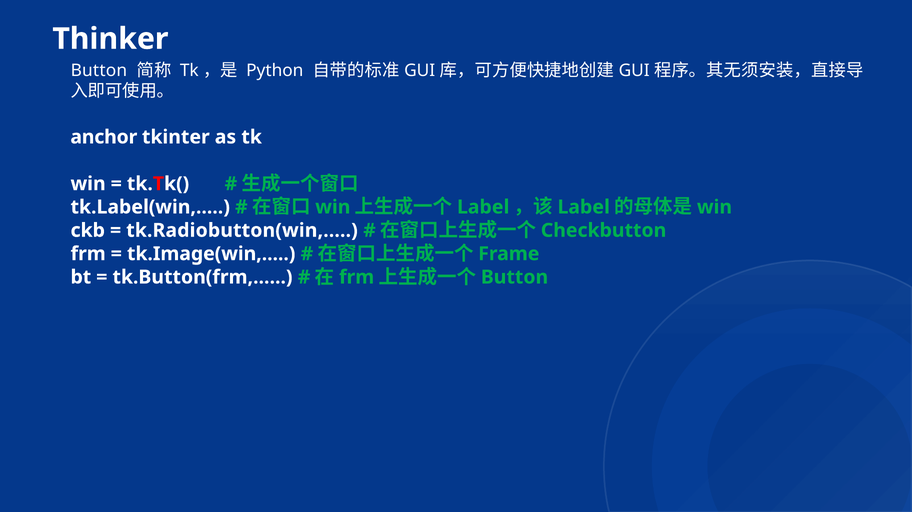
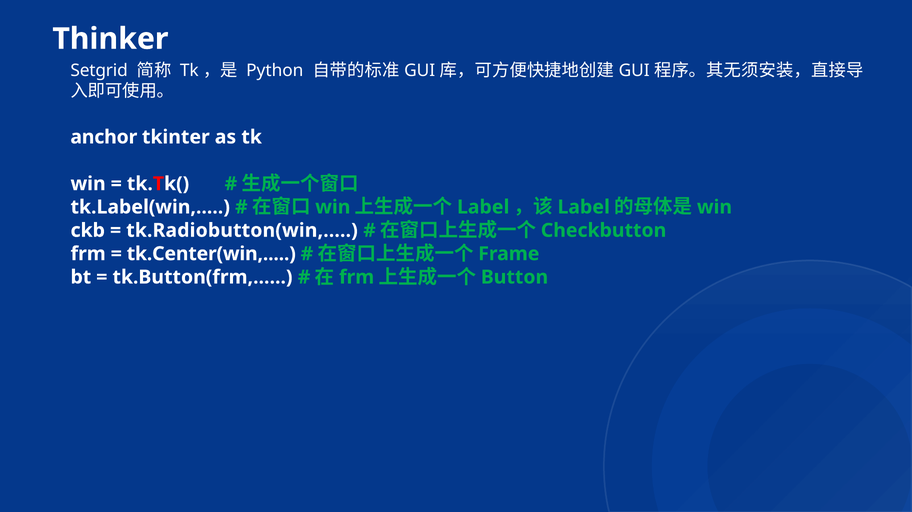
Button: Button -> Setgrid (99, 70)
tk.Image(win: tk.Image(win -> tk.Center(win (211, 254)
